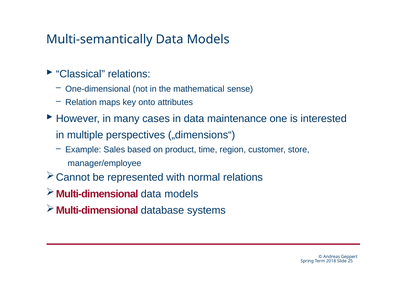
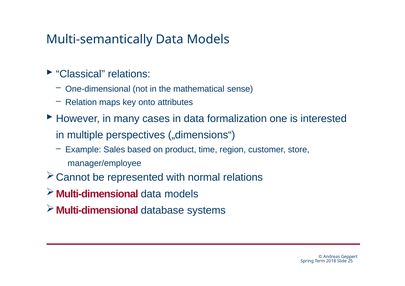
maintenance: maintenance -> formalization (237, 119)
